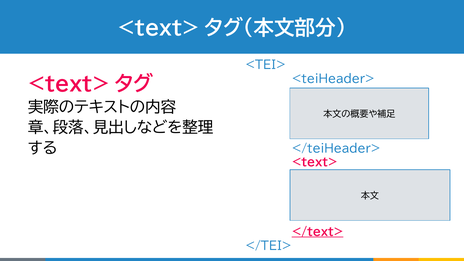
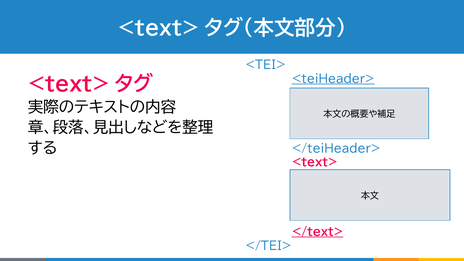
<teiHeader> underline: none -> present (333, 79)
